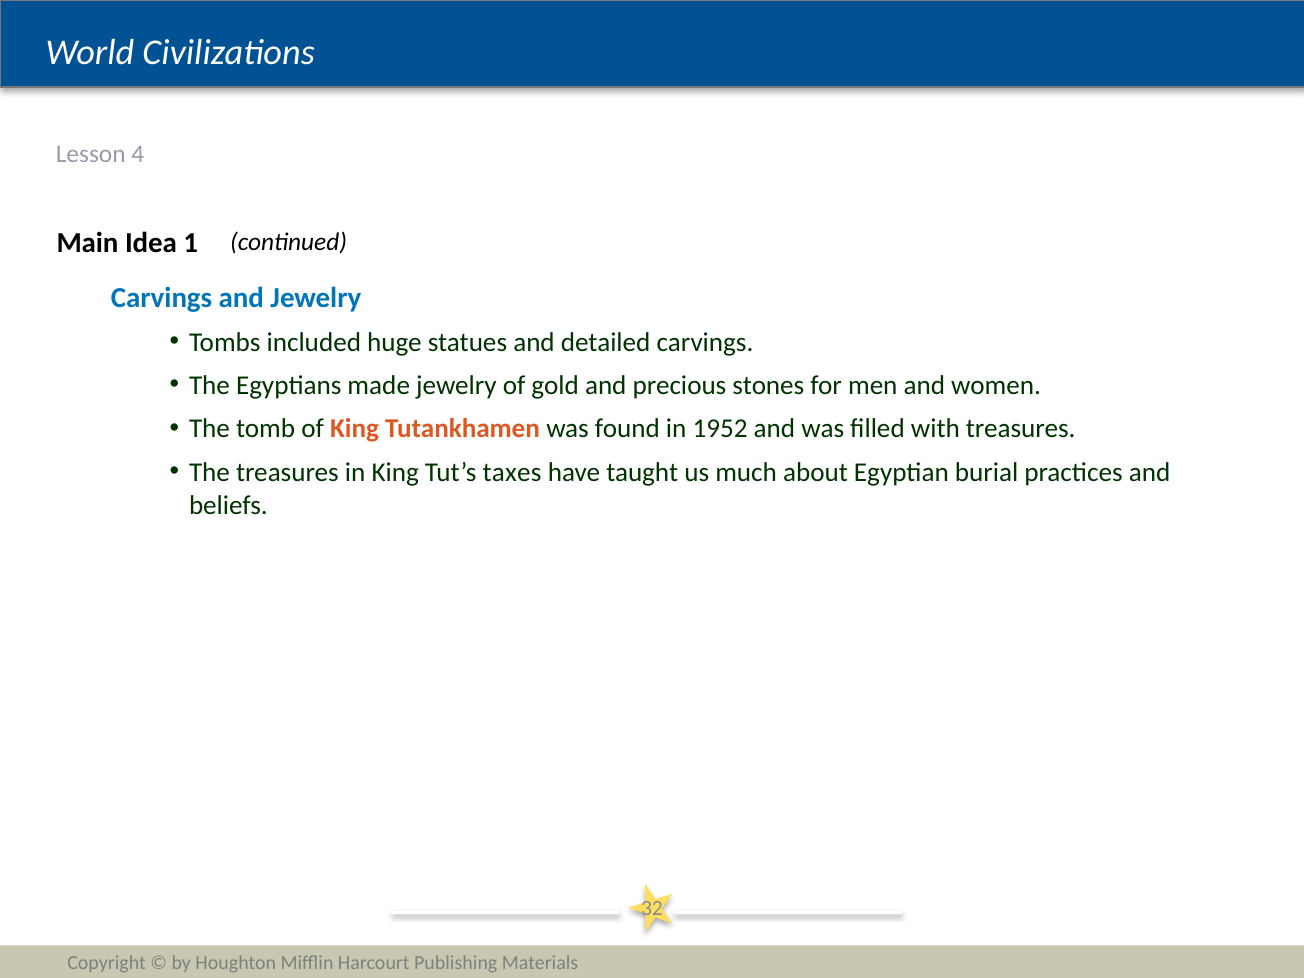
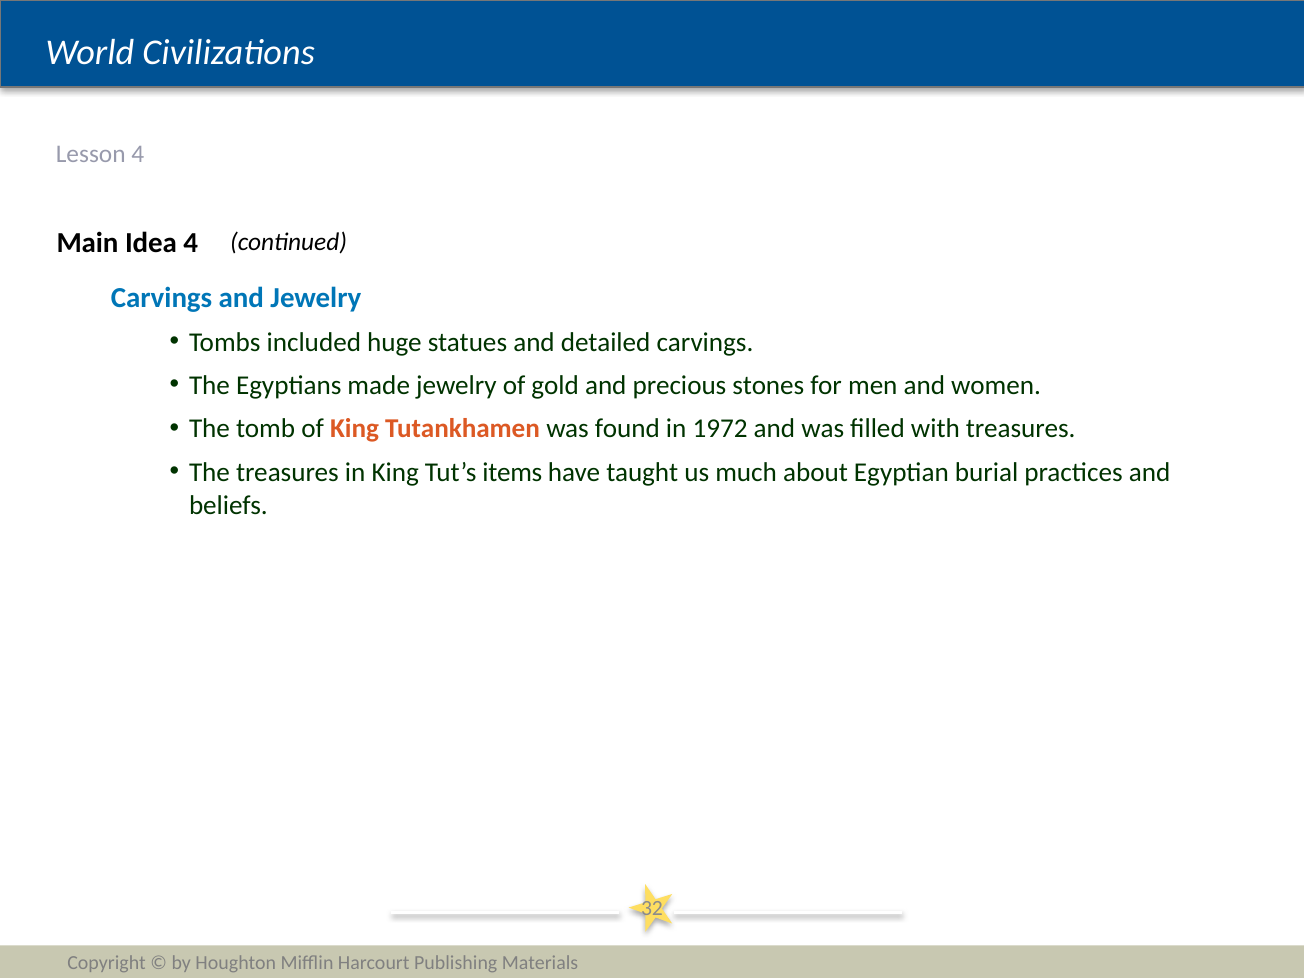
Idea 1: 1 -> 4 (191, 243)
1952: 1952 -> 1972 (720, 429)
taxes: taxes -> items (512, 472)
